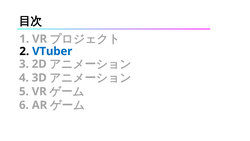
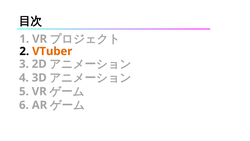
VTuber colour: blue -> orange (52, 51)
